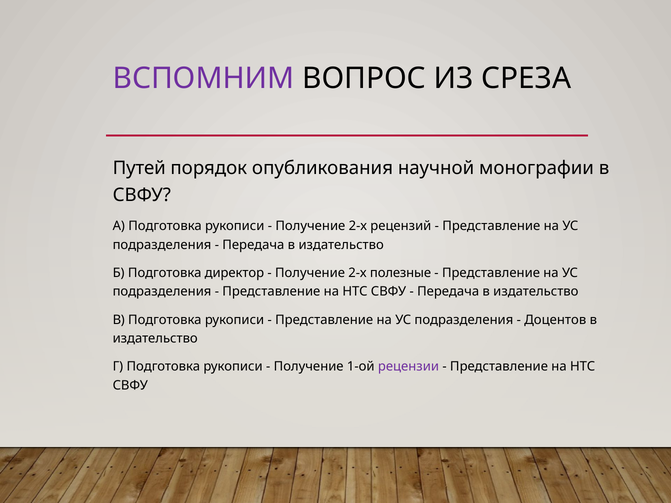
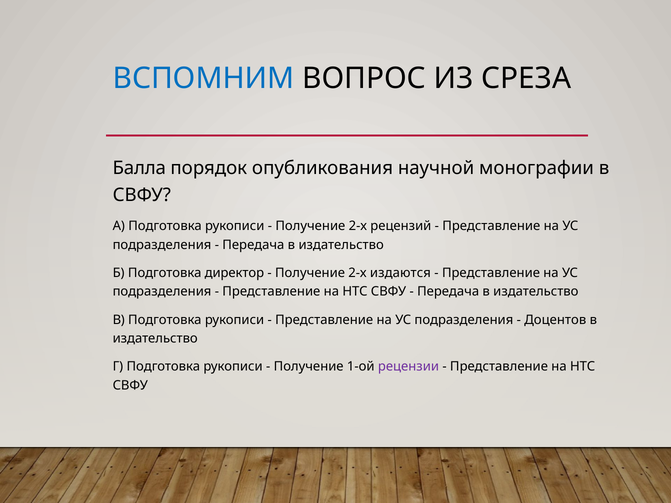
ВСПОМНИМ colour: purple -> blue (204, 78)
Путей: Путей -> Балла (139, 168)
полезные: полезные -> издаются (400, 273)
